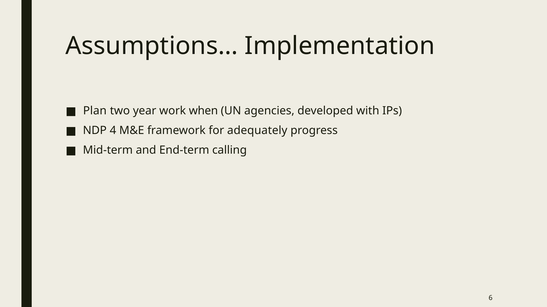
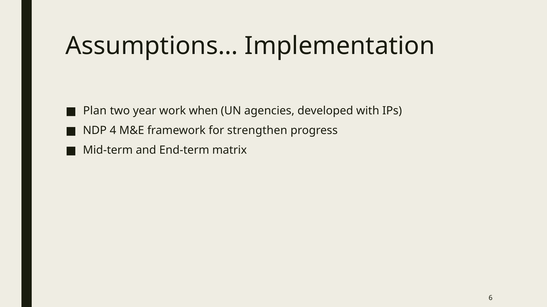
adequately: adequately -> strengthen (257, 131)
calling: calling -> matrix (230, 151)
